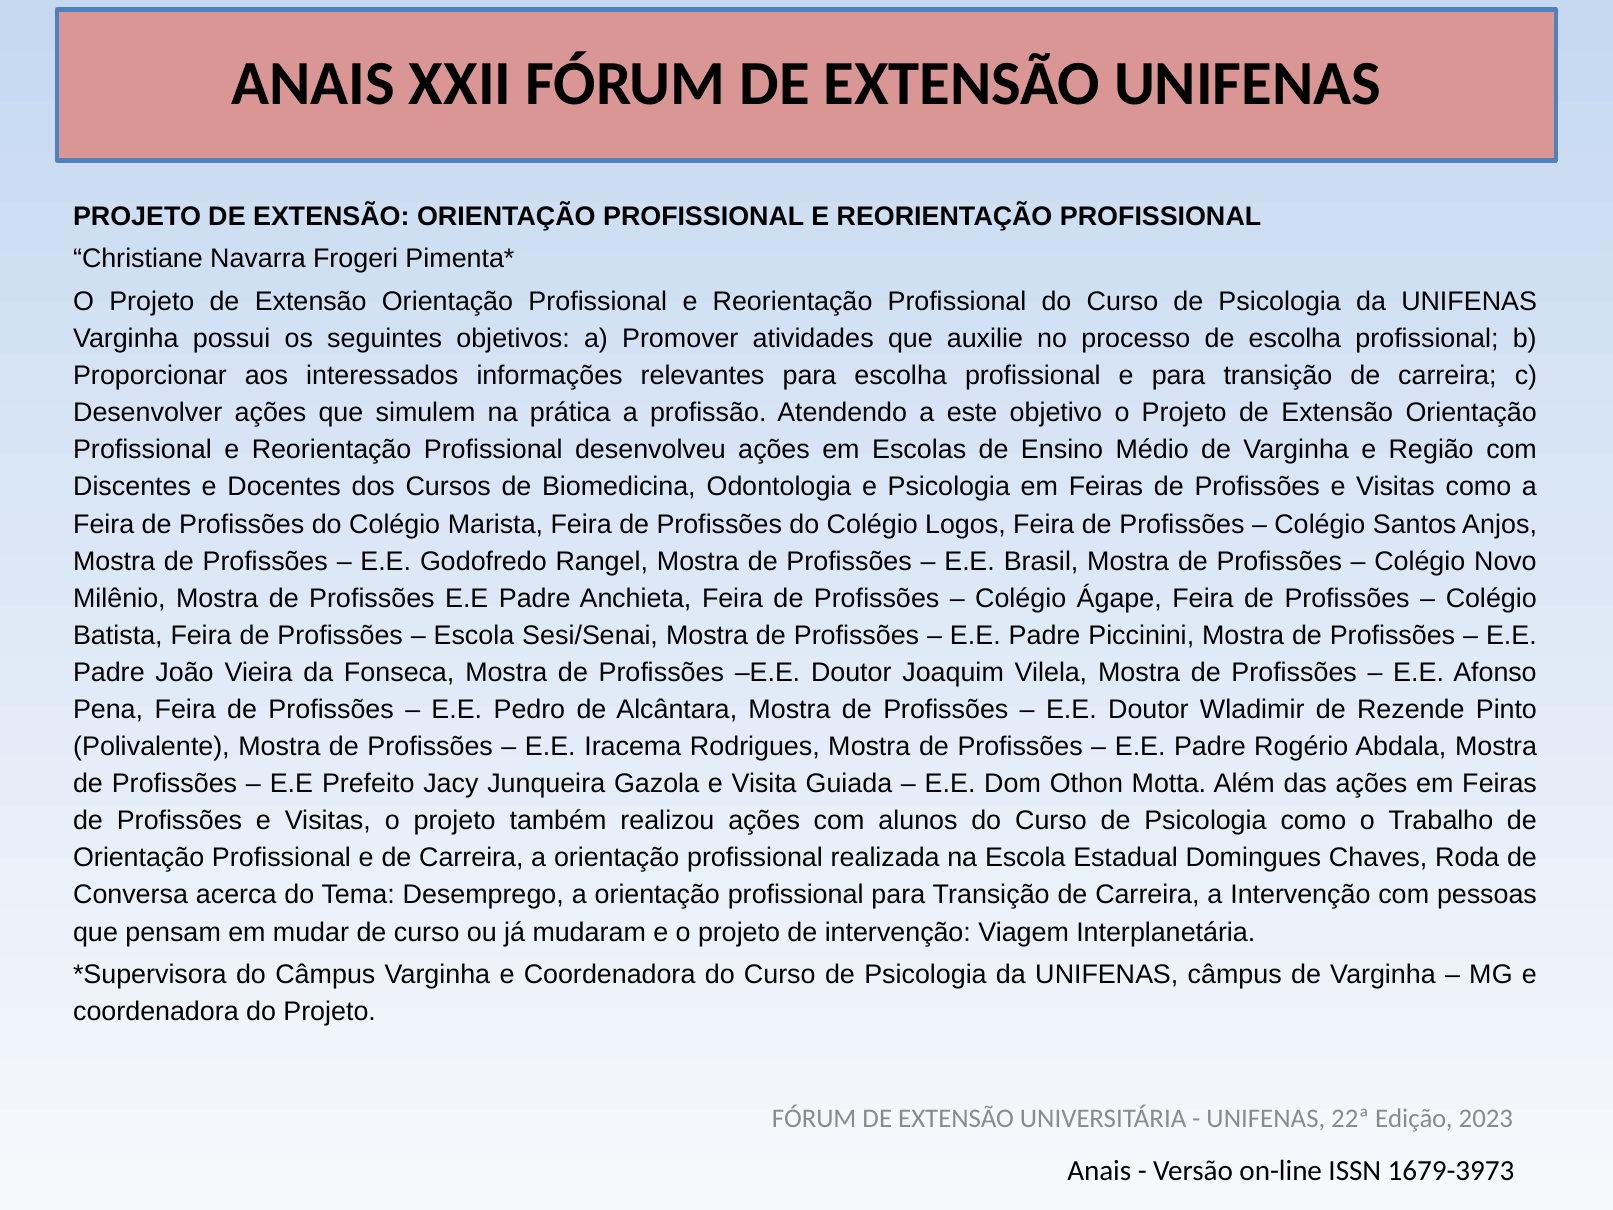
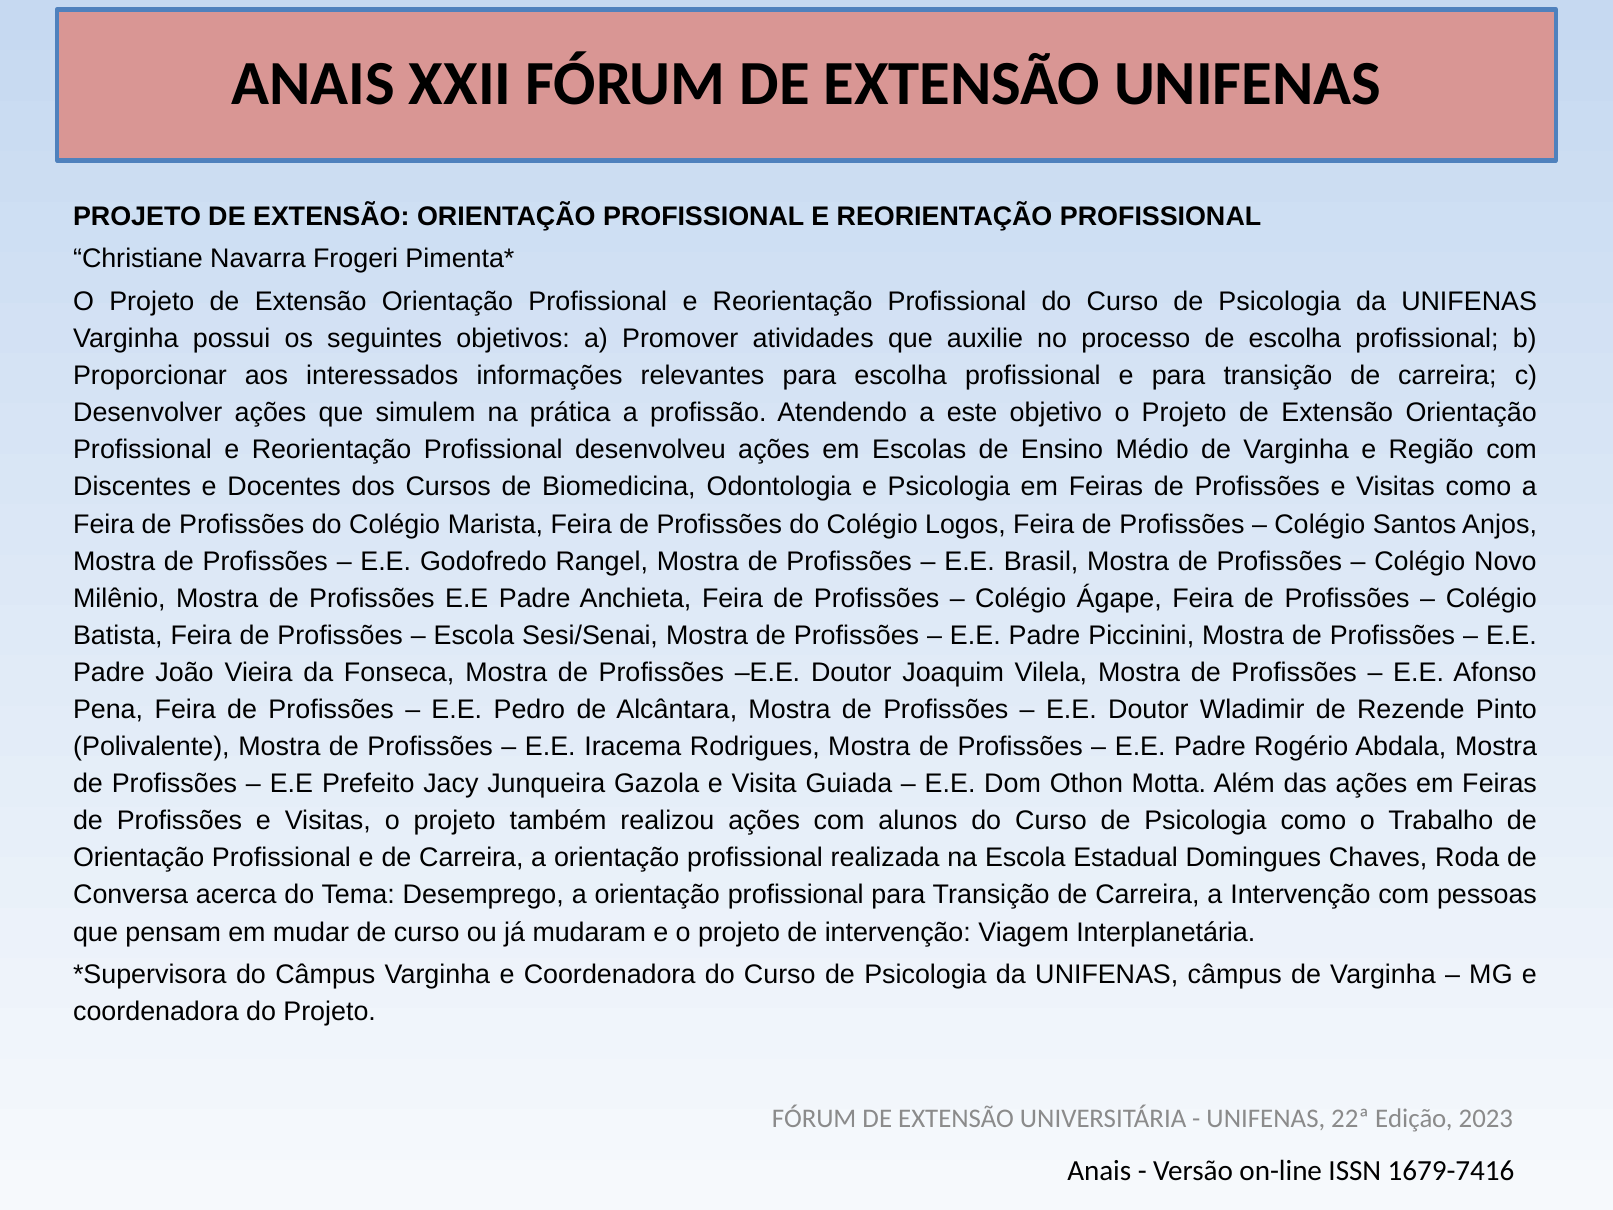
1679-3973: 1679-3973 -> 1679-7416 (1451, 1171)
